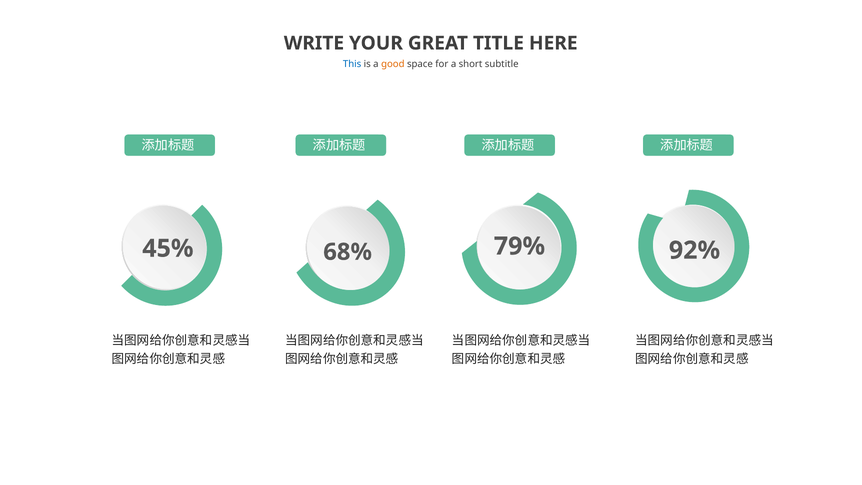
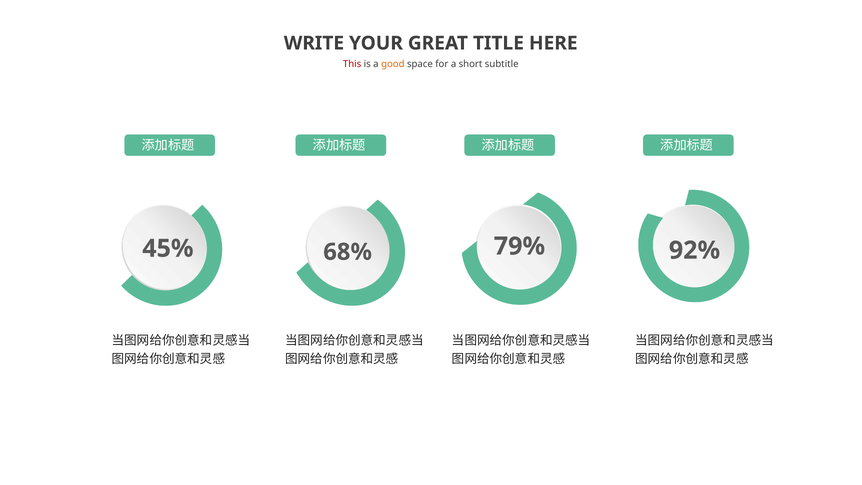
This colour: blue -> red (352, 64)
